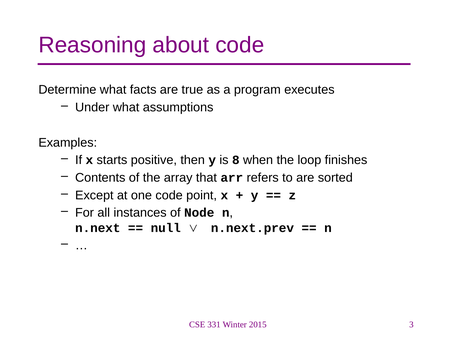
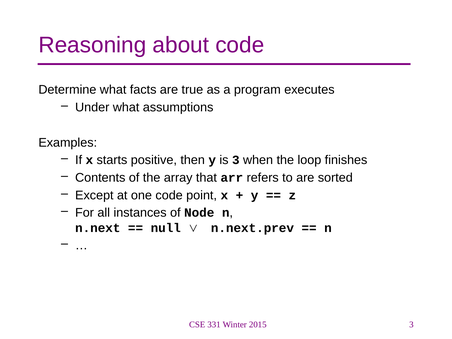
is 8: 8 -> 3 (236, 160)
